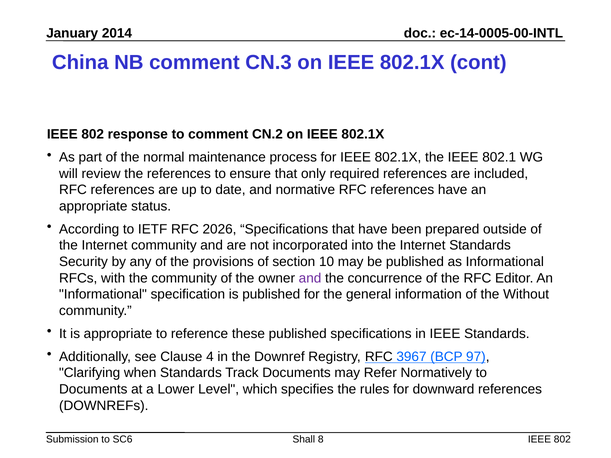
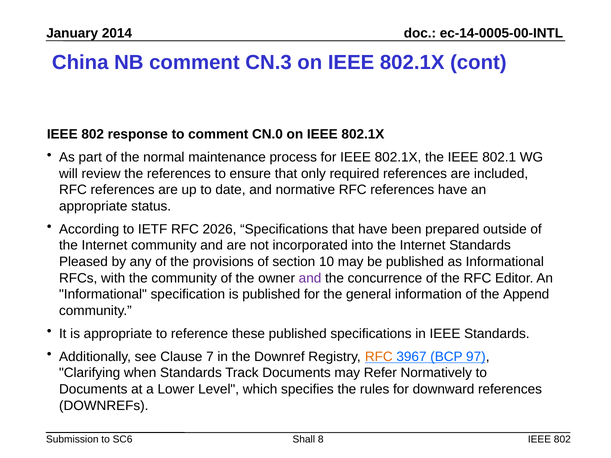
CN.2: CN.2 -> CN.0 (267, 134)
Security: Security -> Pleased (83, 262)
Without: Without -> Append (526, 295)
4: 4 -> 7 (210, 357)
RFC colour: black -> orange (379, 357)
